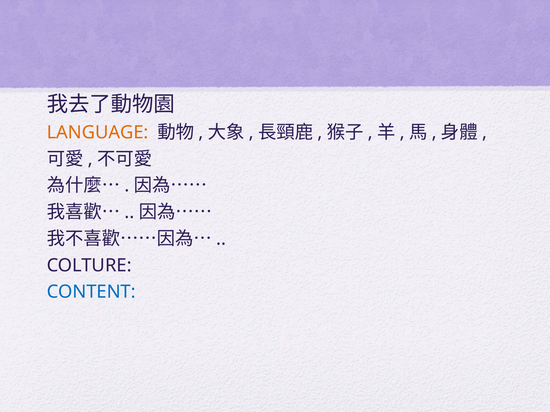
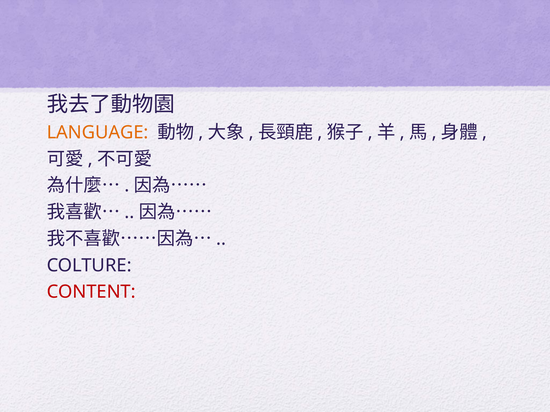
CONTENT colour: blue -> red (91, 292)
